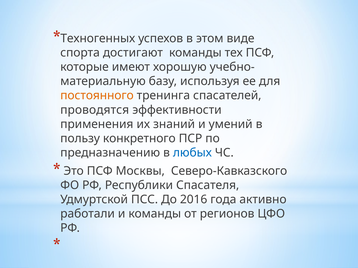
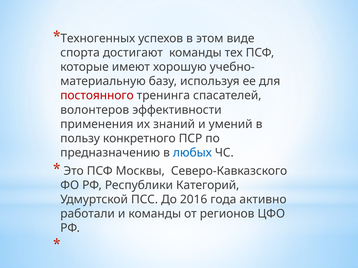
постоянного colour: orange -> red (97, 96)
проводятся: проводятся -> волонтеров (95, 110)
Спасателя: Спасателя -> Категорий (208, 186)
